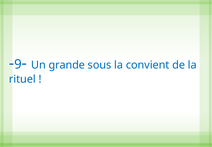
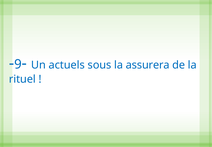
grande: grande -> actuels (67, 65)
convient: convient -> assurera (148, 65)
